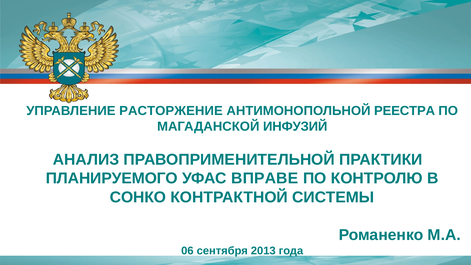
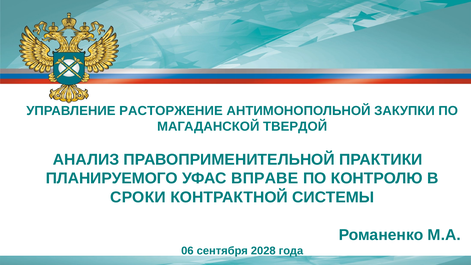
РЕЕСТРА: РЕЕСТРА -> ЗАКУПКИ (404, 111)
ИНФУЗИЙ: ИНФУЗИЙ -> ТВЕРДОЙ (295, 126)
СОНКО: СОНКО -> СРОКИ (138, 197)
2013: 2013 -> 2028 (263, 251)
